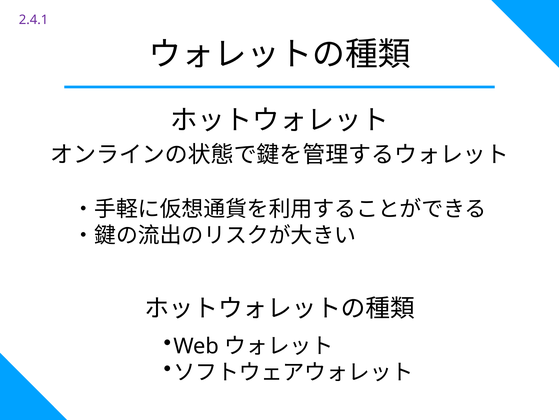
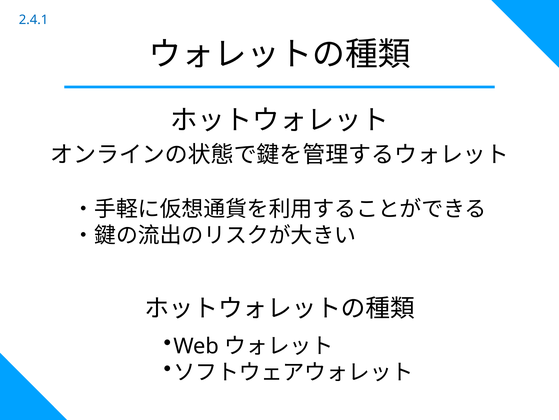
2.4.1 colour: purple -> blue (34, 20)
